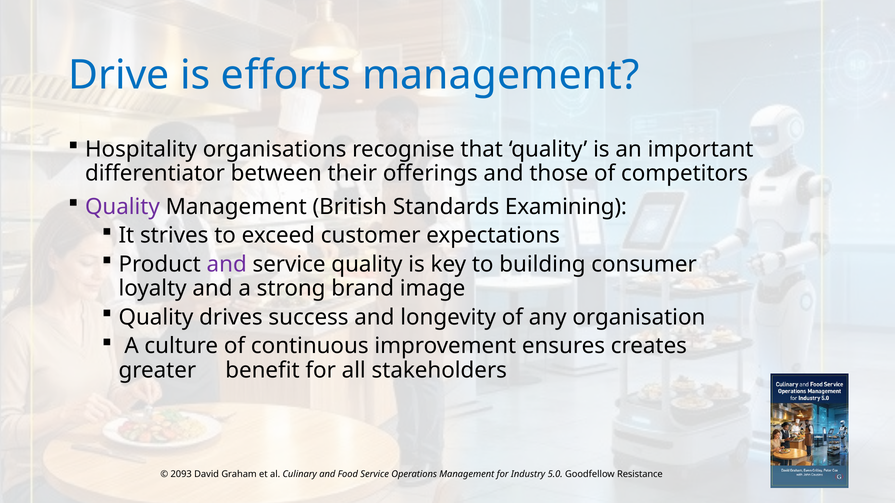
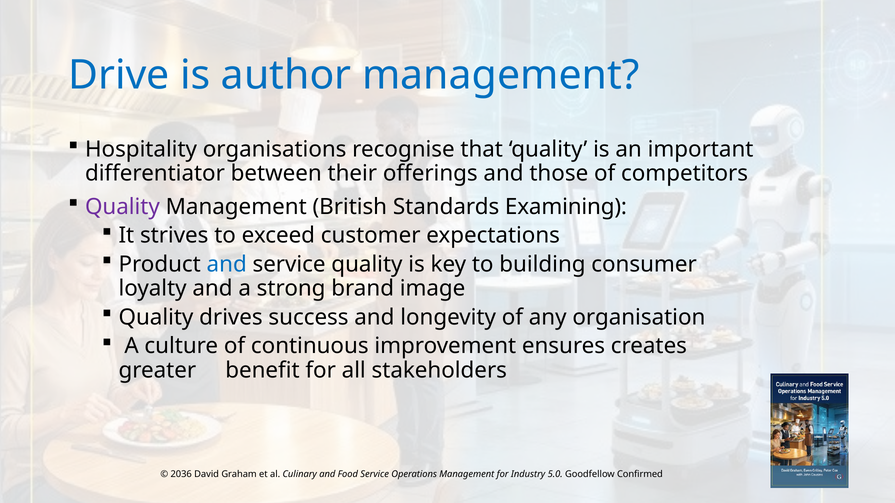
efforts: efforts -> author (286, 75)
and colour: purple -> blue (227, 265)
2093: 2093 -> 2036 (181, 475)
Resistance: Resistance -> Confirmed (640, 475)
